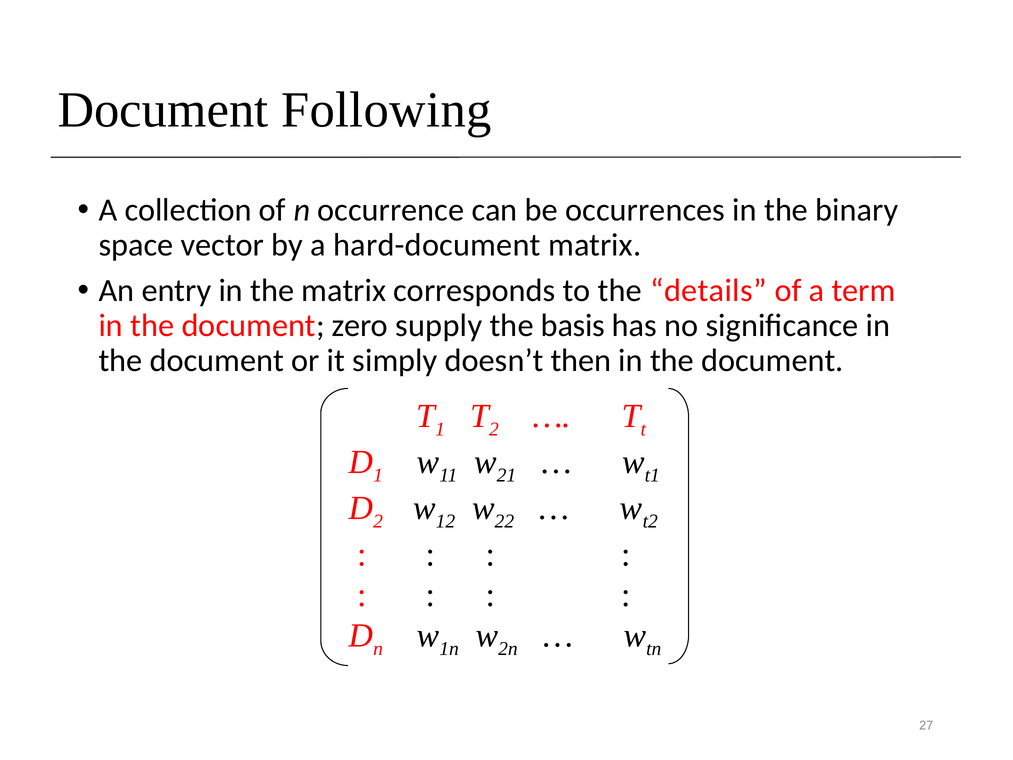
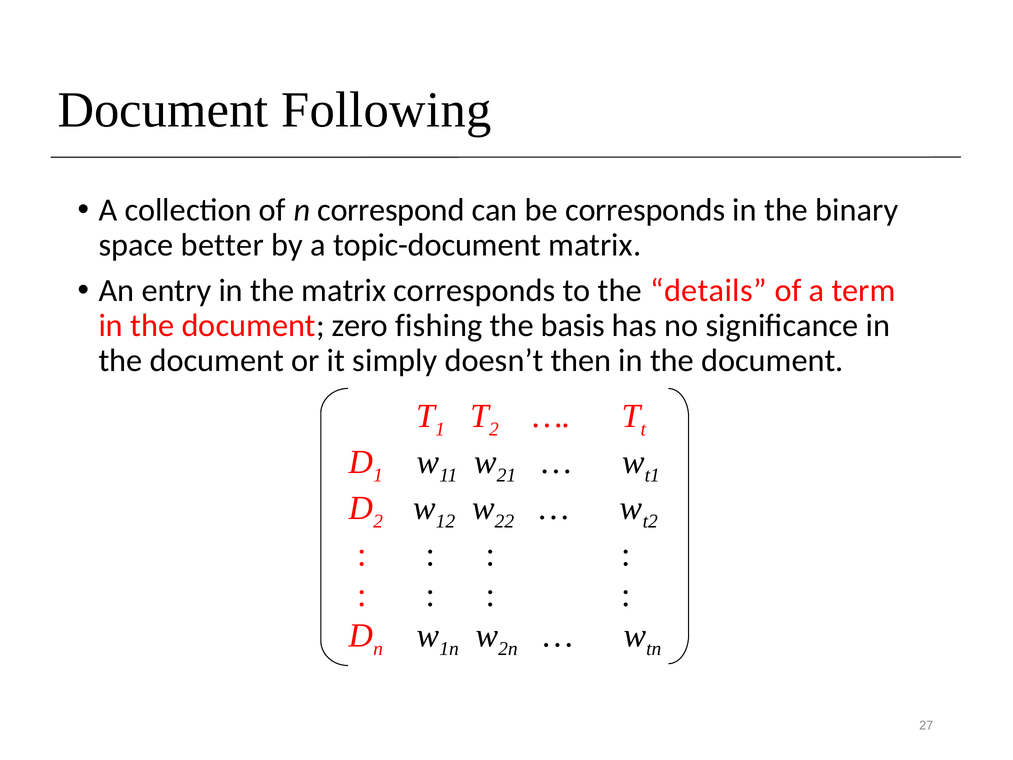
occurrence: occurrence -> correspond (391, 210)
be occurrences: occurrences -> corresponds (645, 210)
vector: vector -> better (222, 245)
hard-document: hard-document -> topic-document (437, 245)
supply: supply -> fishing (439, 326)
